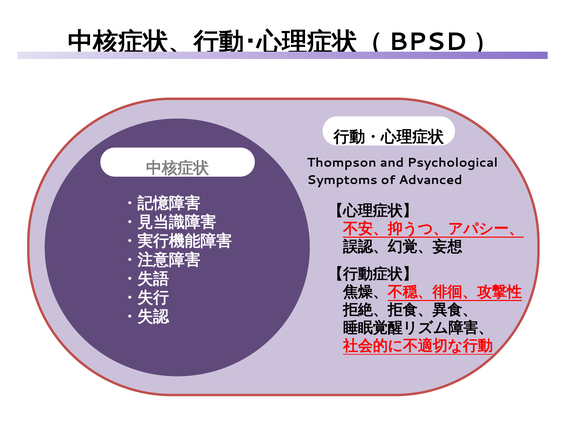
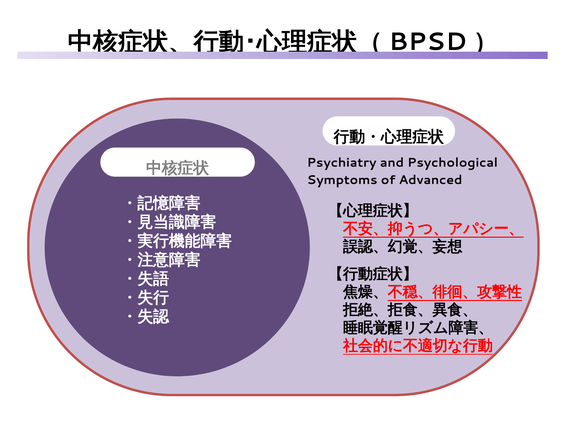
Thompson: Thompson -> Psychiatry (342, 162)
